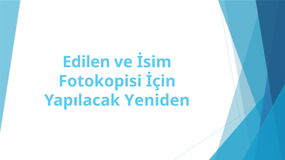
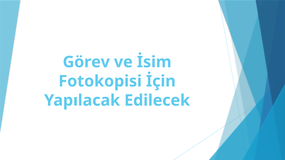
Edilen: Edilen -> Görev (86, 62)
Yeniden: Yeniden -> Edilecek (157, 101)
